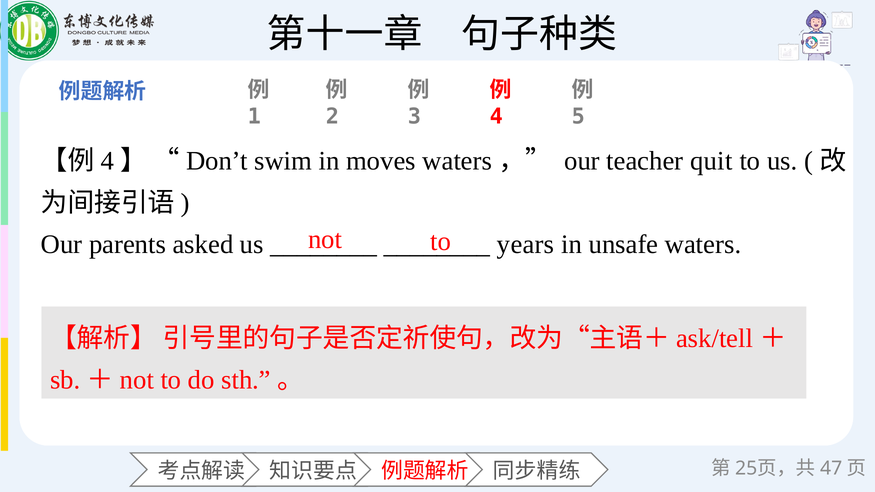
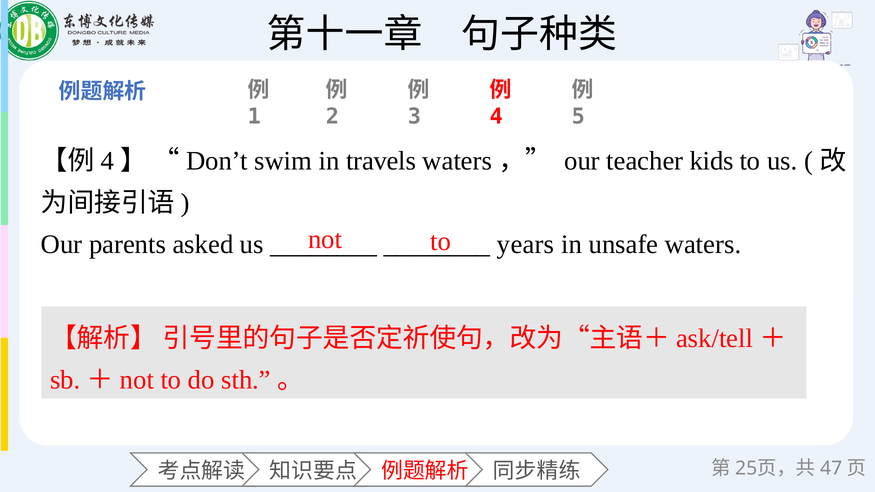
moves: moves -> travels (381, 161)
quit: quit -> kids (712, 161)
